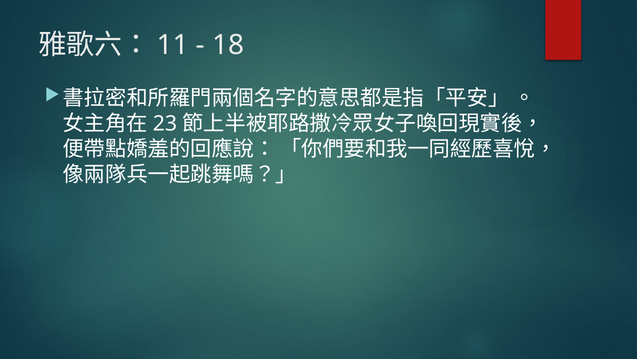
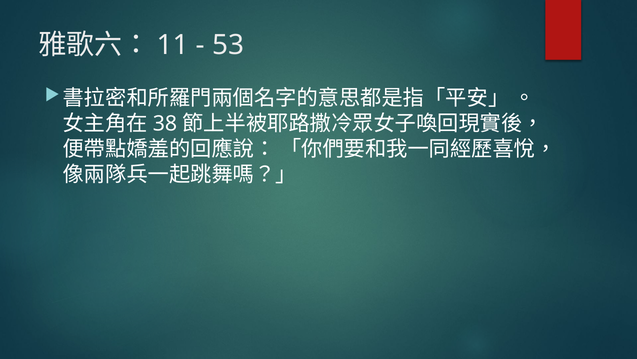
18: 18 -> 53 (228, 45)
23: 23 -> 38 (165, 123)
